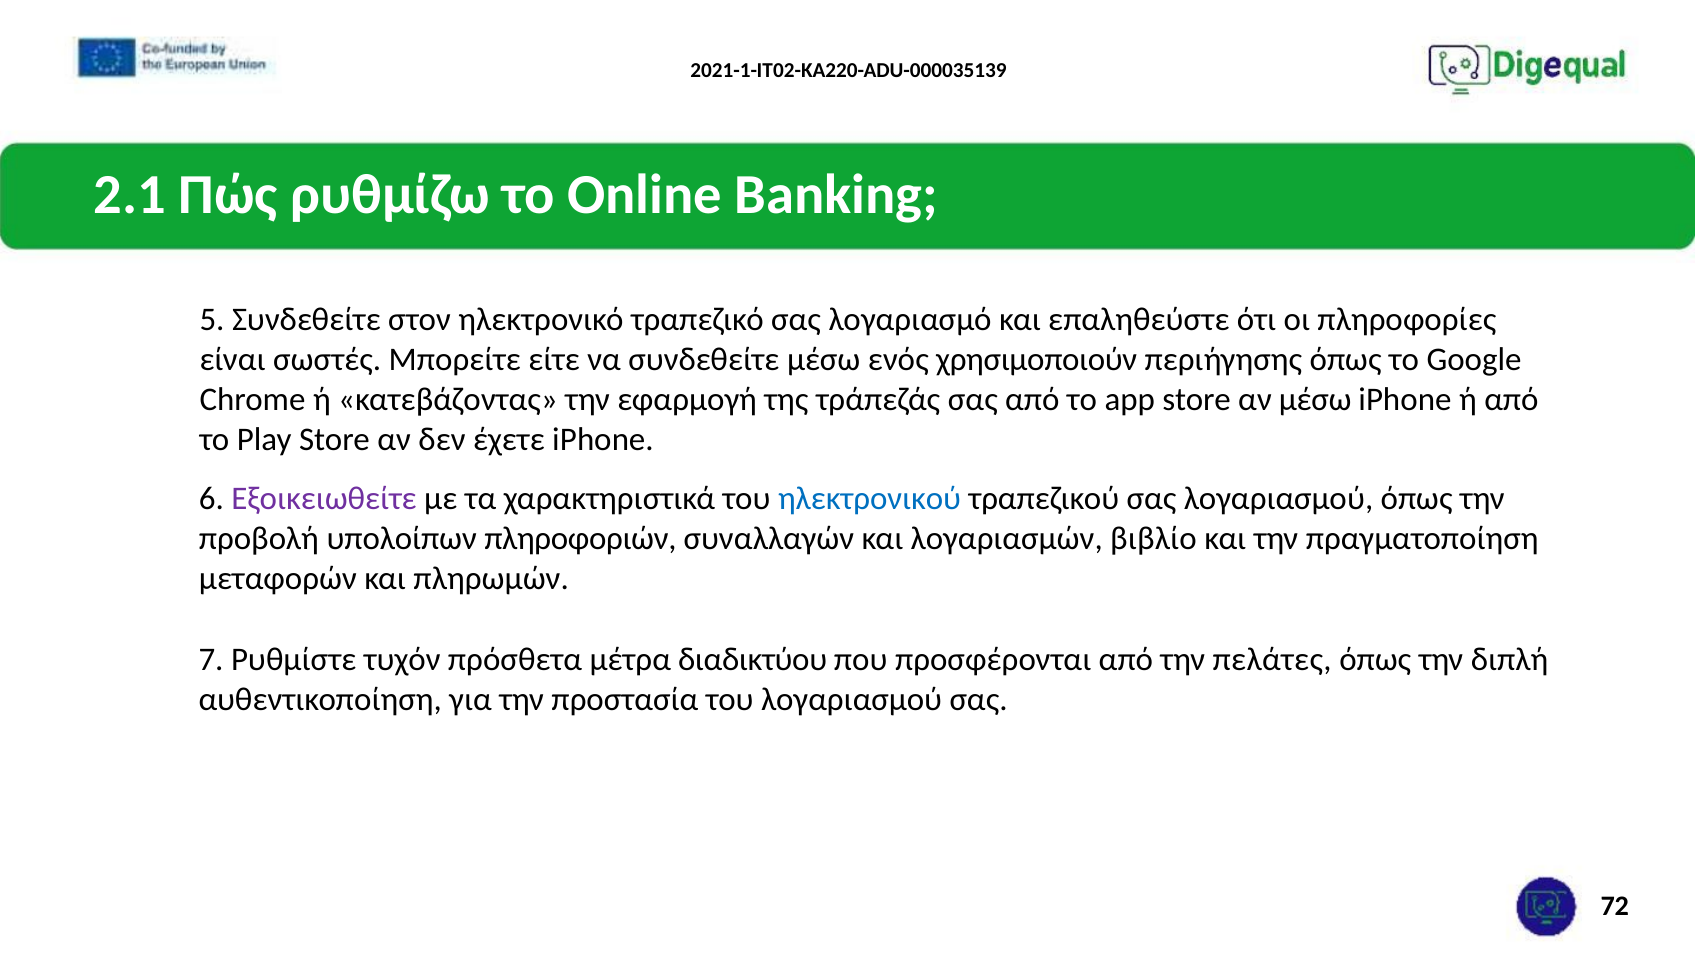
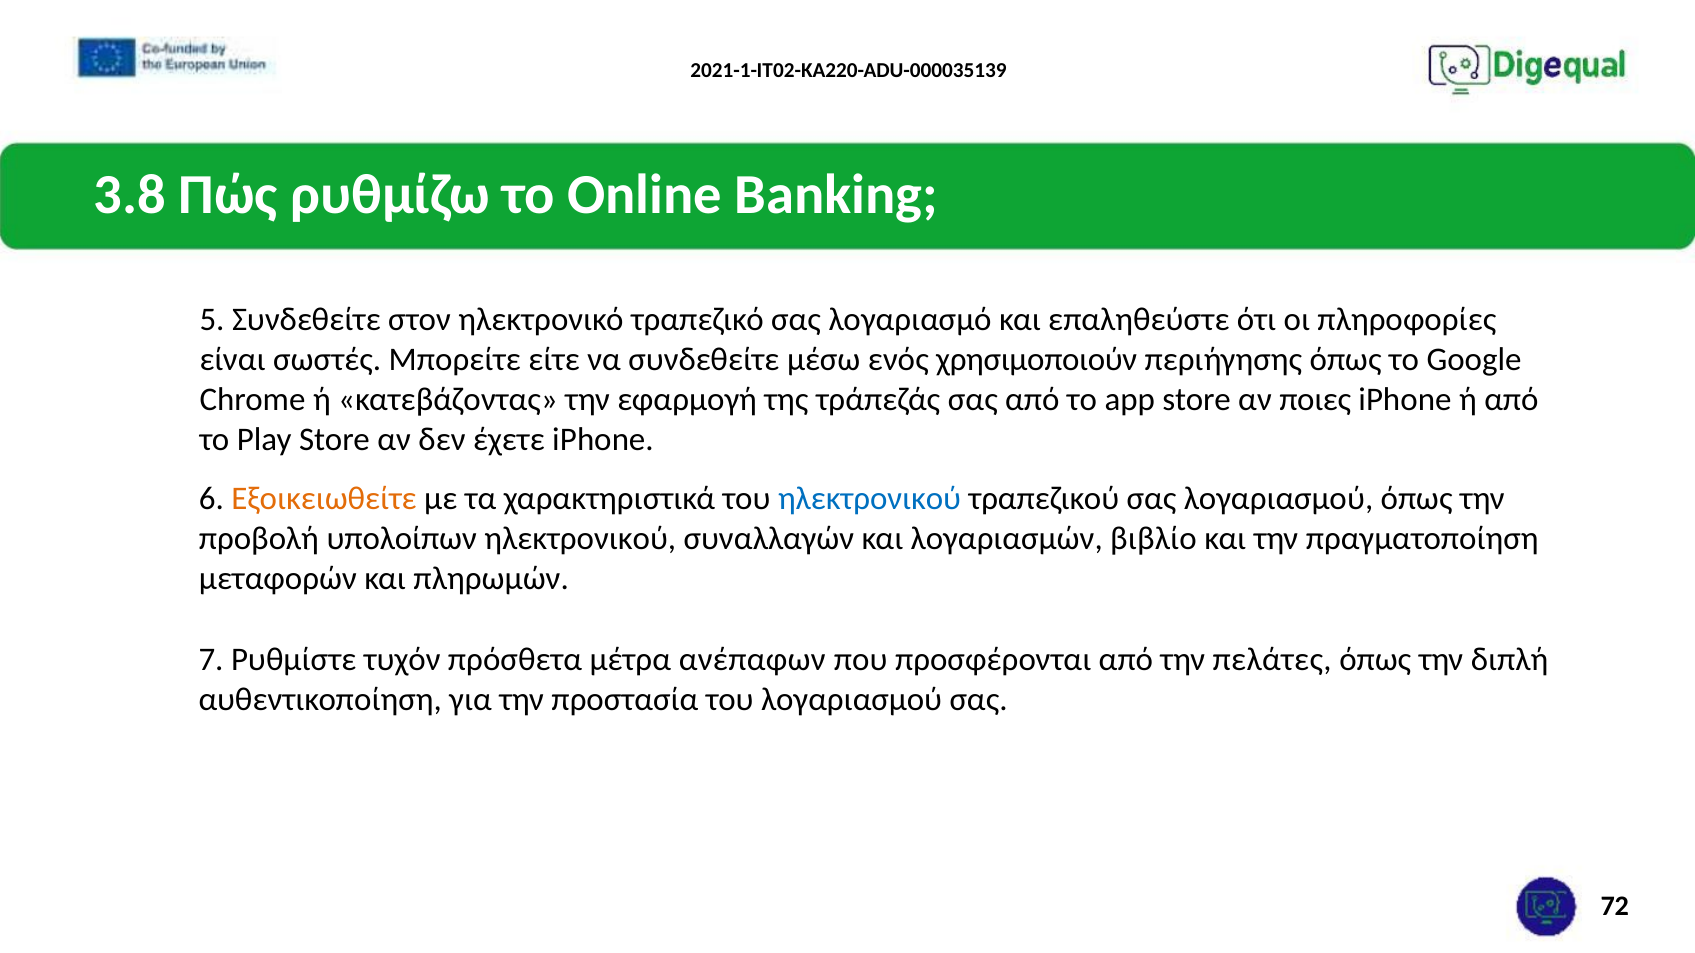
2.1: 2.1 -> 3.8 (130, 195)
αν μέσω: μέσω -> ποιες (1315, 400)
Εξοικειωθείτε colour: purple -> orange (324, 498)
υπολοίπων πληροφοριών: πληροφοριών -> ηλεκτρονικού (580, 539)
διαδικτύου: διαδικτύου -> ανέπαφων (752, 660)
